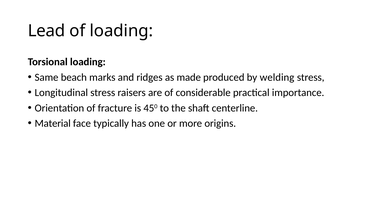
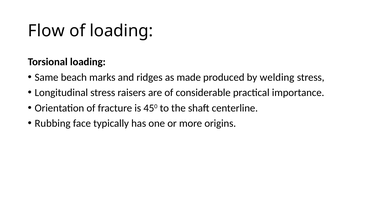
Lead: Lead -> Flow (46, 31)
Material: Material -> Rubbing (53, 123)
